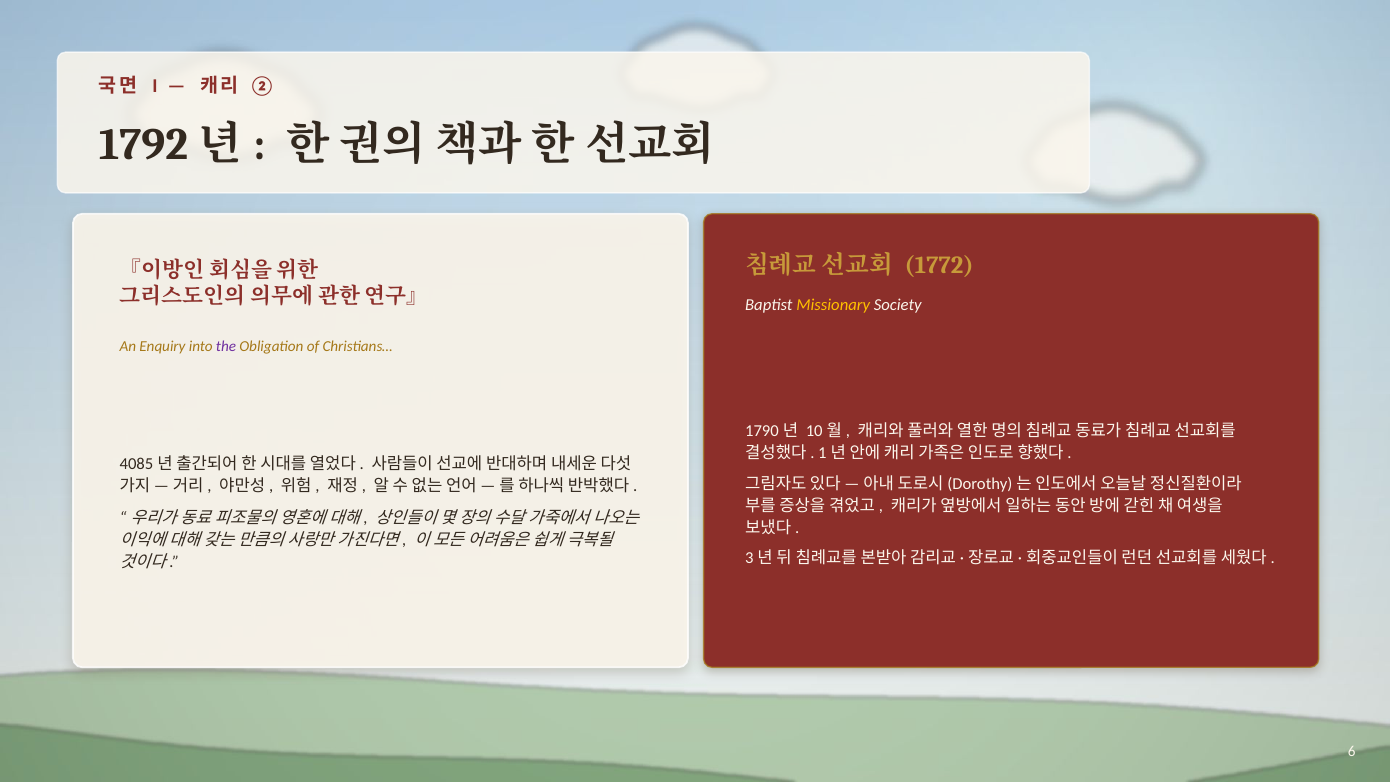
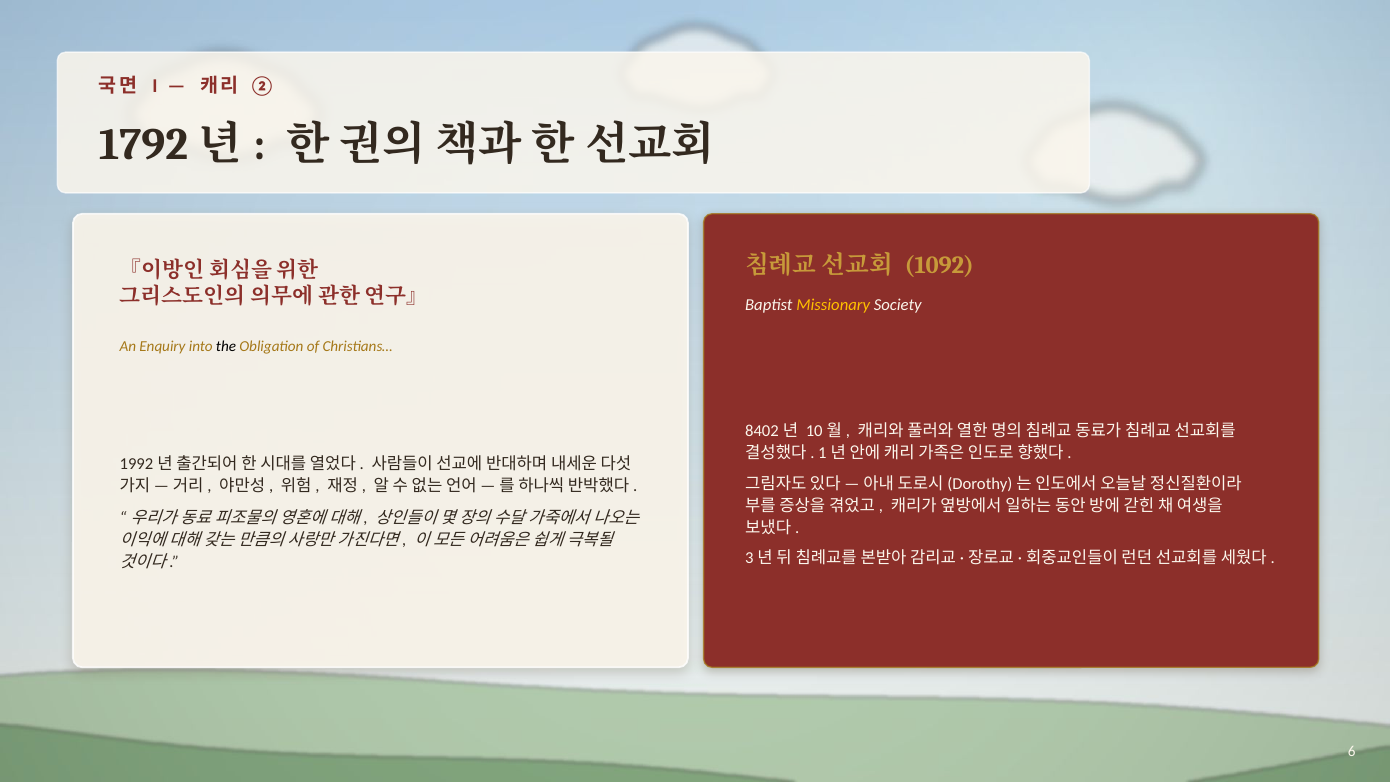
1772: 1772 -> 1092 (939, 265)
the colour: purple -> black (226, 346)
1790: 1790 -> 8402 (762, 431)
4085: 4085 -> 1992 (137, 464)
